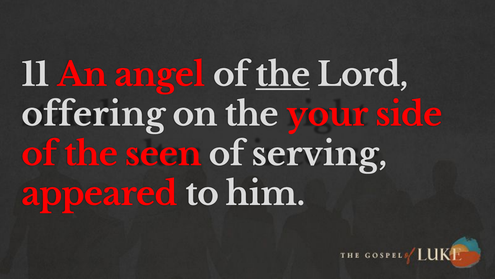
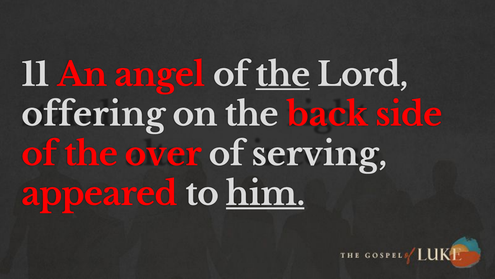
your: your -> back (327, 114)
seen: seen -> over (163, 154)
him underline: none -> present (265, 194)
